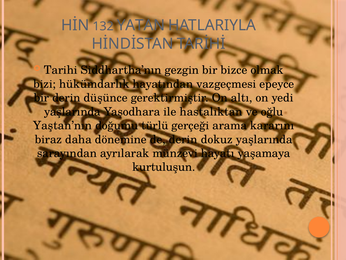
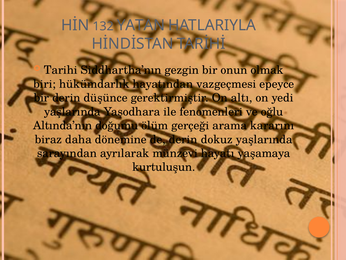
bizce: bizce -> onun (234, 70)
bizi: bizi -> biri (45, 84)
hastalıktan: hastalıktan -> fenomenleri (211, 112)
Yaştan’nın: Yaştan’nın -> Altında’nın (63, 125)
türlü: türlü -> ölüm (155, 125)
